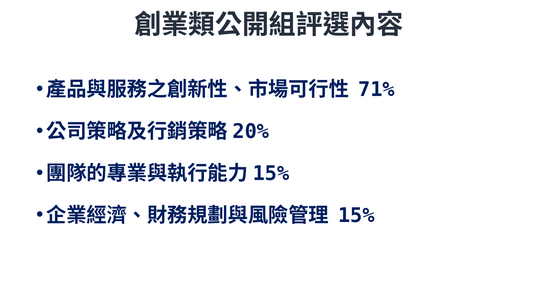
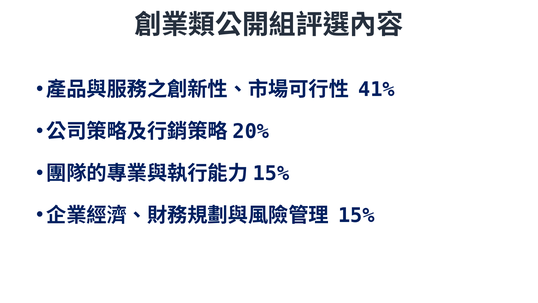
71%: 71% -> 41% (376, 89)
